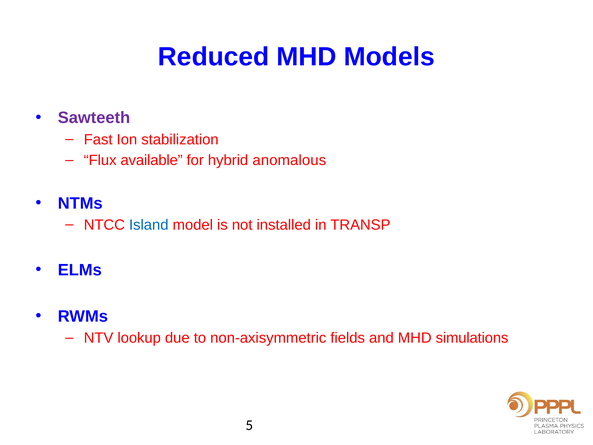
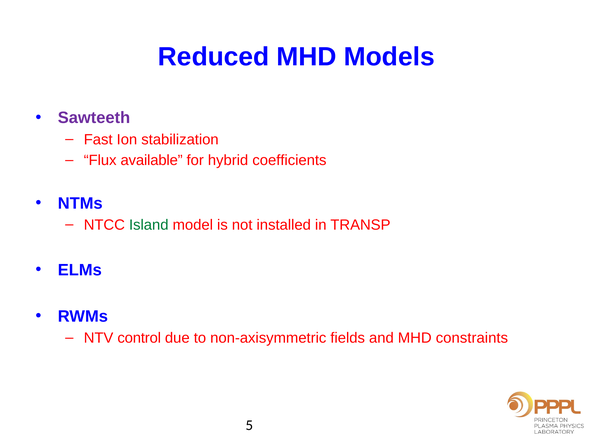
anomalous: anomalous -> coefficients (289, 160)
Island colour: blue -> green (149, 225)
lookup: lookup -> control (139, 338)
simulations: simulations -> constraints (472, 338)
